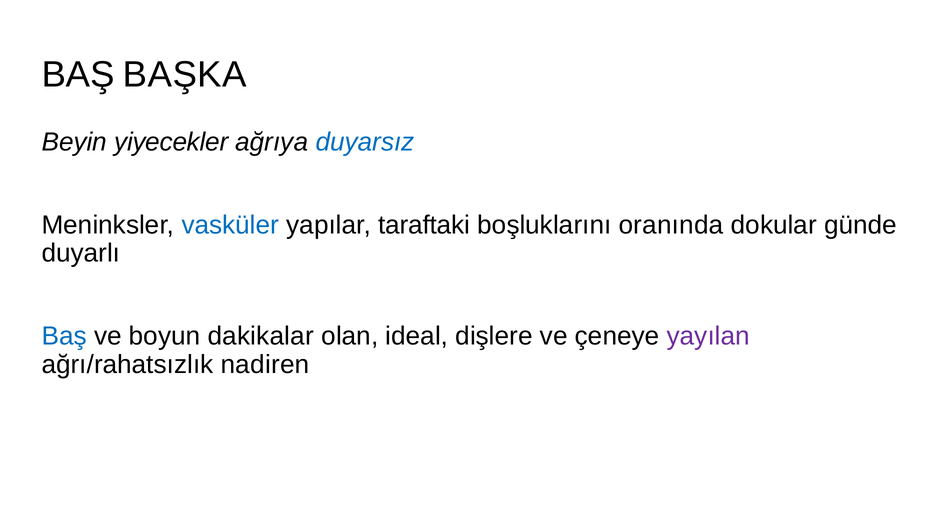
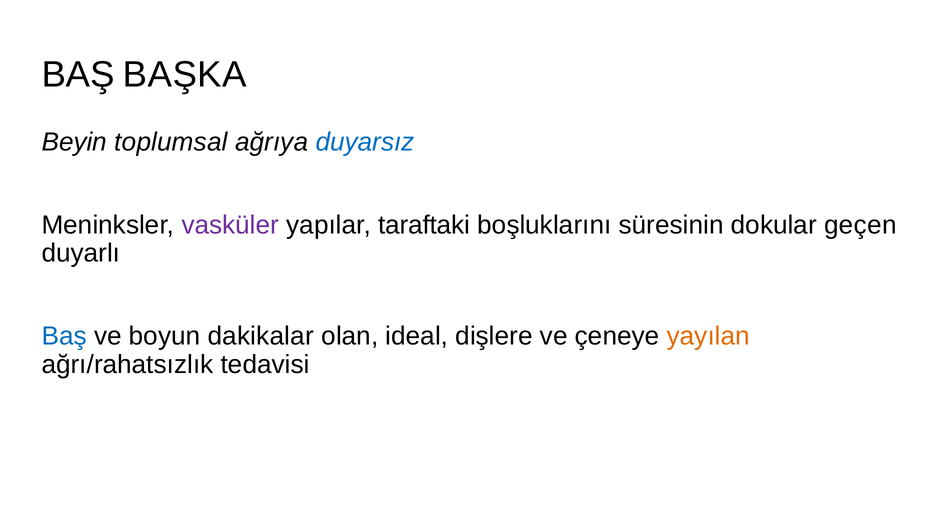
yiyecekler: yiyecekler -> toplumsal (171, 142)
vasküler colour: blue -> purple (230, 225)
oranında: oranında -> süresinin (671, 225)
günde: günde -> geçen (860, 225)
yayılan colour: purple -> orange (708, 336)
nadiren: nadiren -> tedavisi (265, 365)
